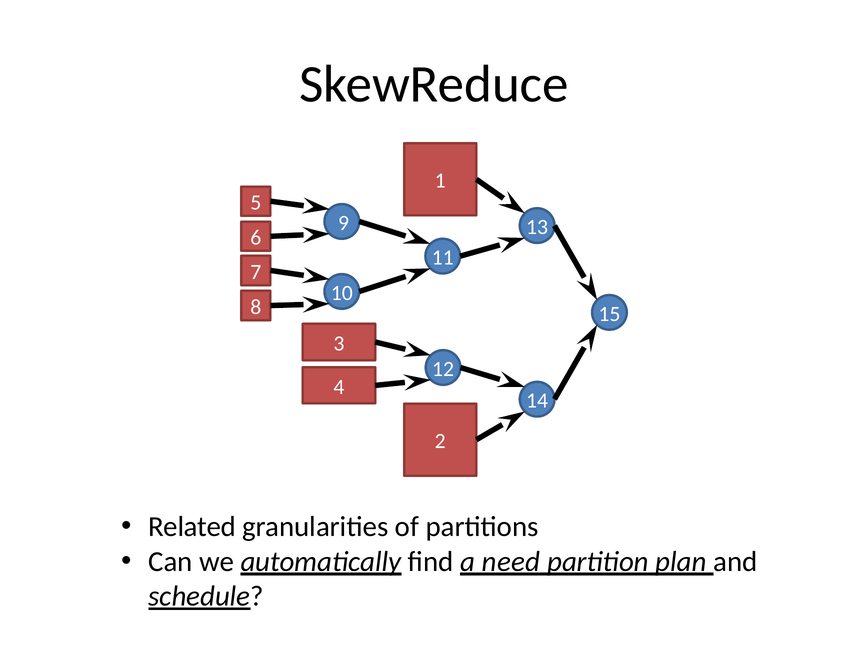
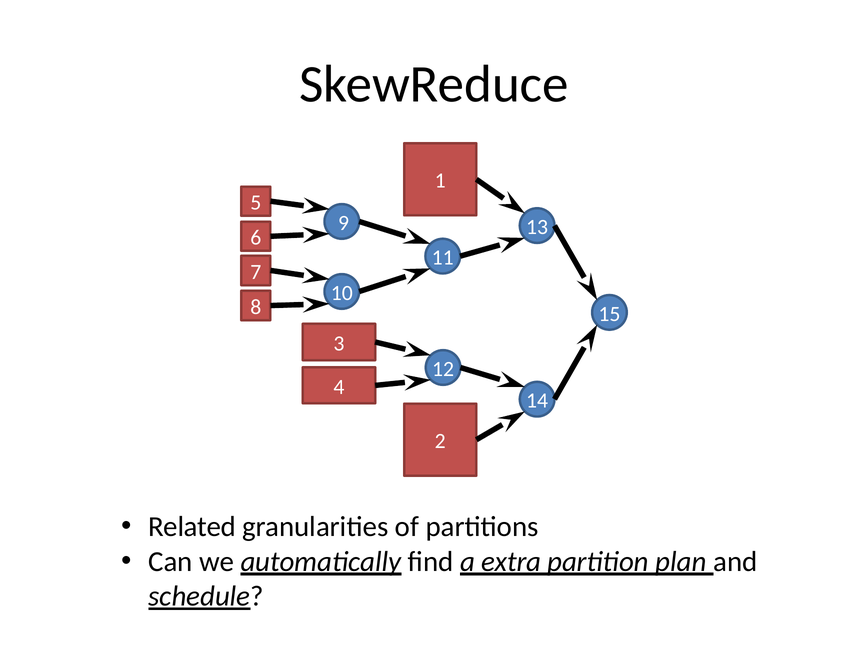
need: need -> extra (511, 562)
